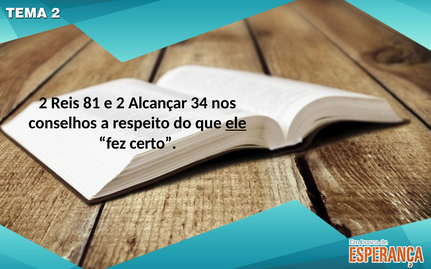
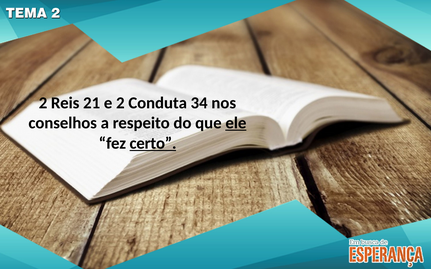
81: 81 -> 21 (92, 103)
Alcançar: Alcançar -> Conduta (158, 103)
certo underline: none -> present (153, 143)
